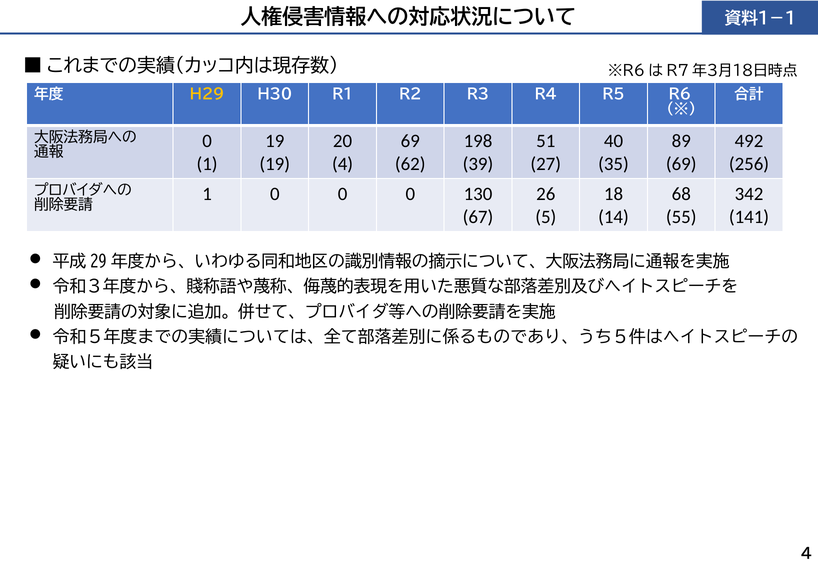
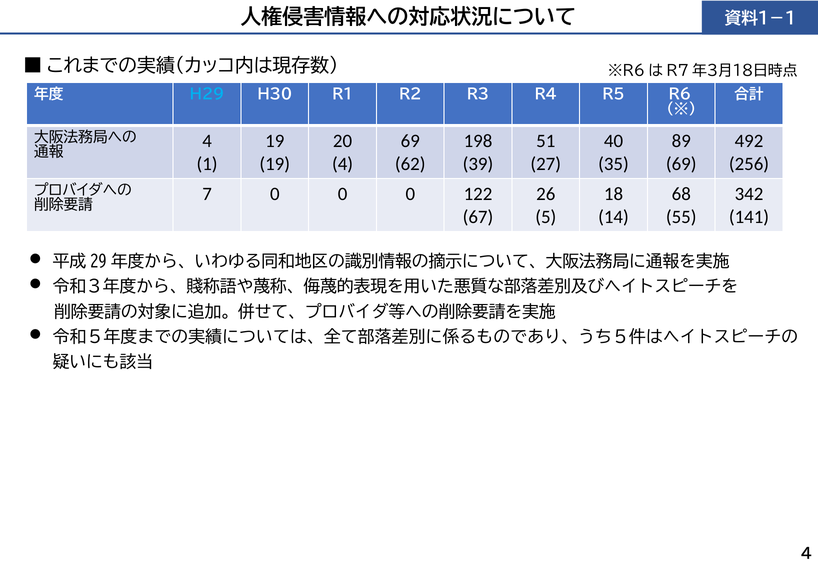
H29 colour: yellow -> light blue (207, 95)
0: 0 -> 4 (207, 141)
1: 1 -> 7 (207, 194)
130: 130 -> 122 (478, 194)
